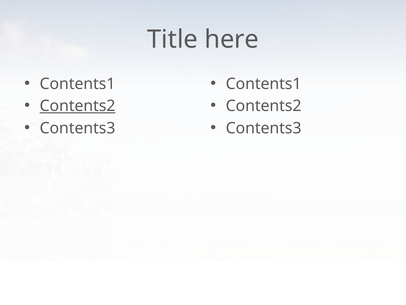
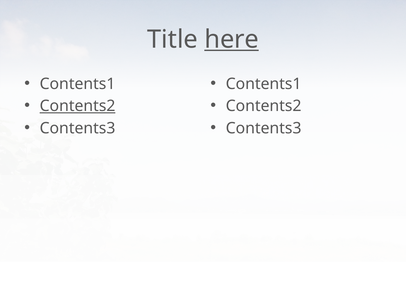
here underline: none -> present (232, 39)
